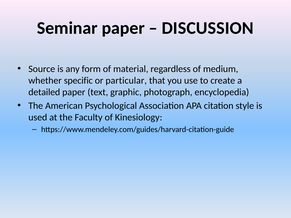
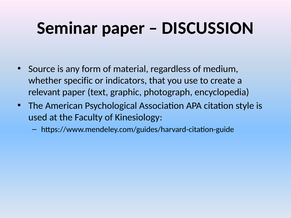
particular: particular -> indicators (126, 81)
detailed: detailed -> relevant (44, 92)
